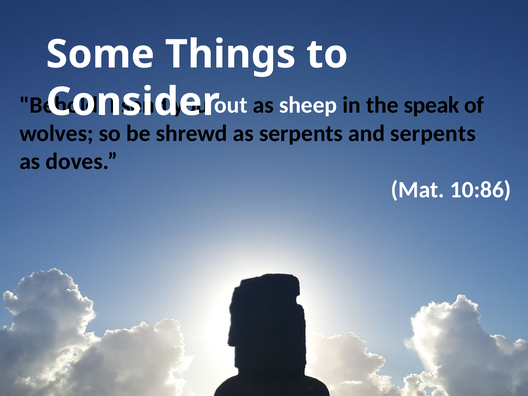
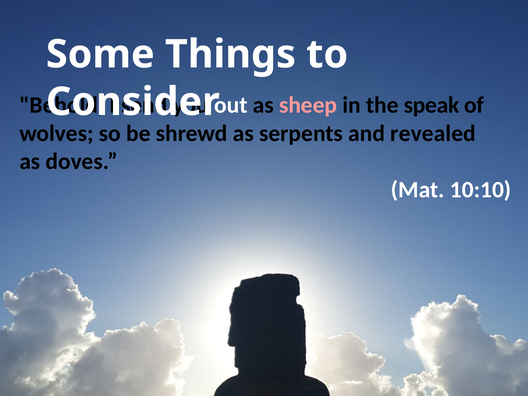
sheep colour: white -> pink (308, 105)
and serpents: serpents -> revealed (433, 133)
10:86: 10:86 -> 10:10 (481, 190)
